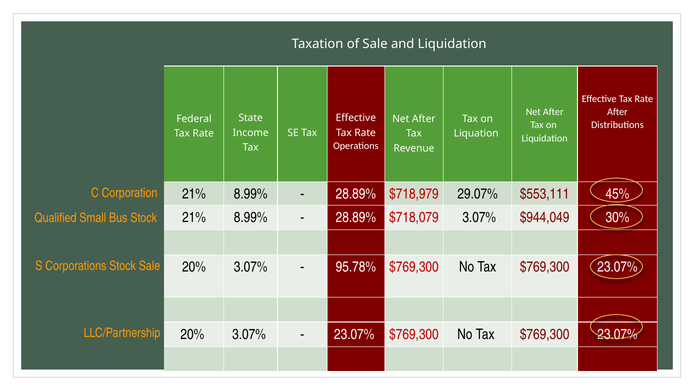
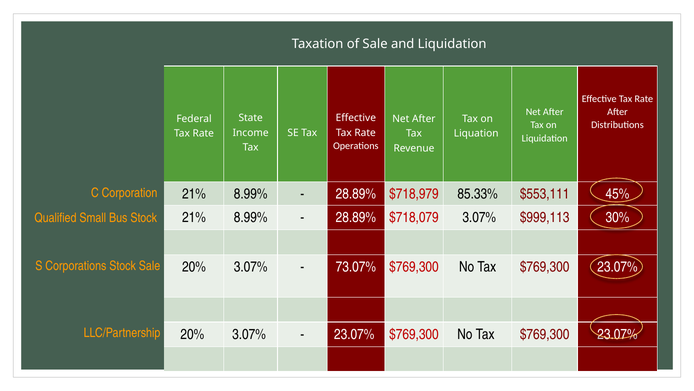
29.07%: 29.07% -> 85.33% (478, 194)
$944,049: $944,049 -> $999,113 (545, 217)
95.78%: 95.78% -> 73.07% (356, 267)
